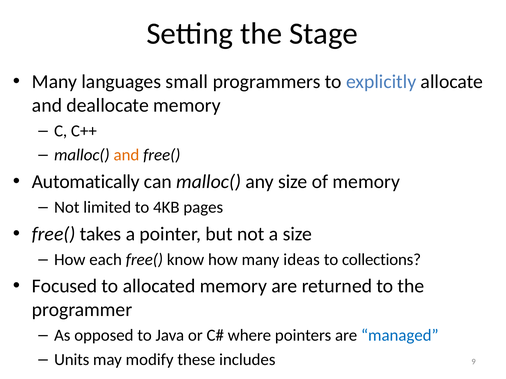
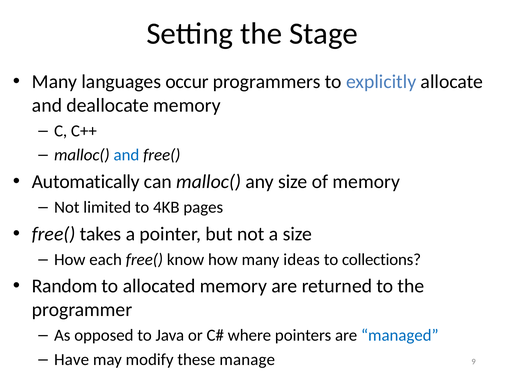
small: small -> occur (187, 82)
and colour: orange -> blue (126, 155)
Focused: Focused -> Random (65, 287)
Units: Units -> Have (72, 360)
includes: includes -> manage (247, 360)
